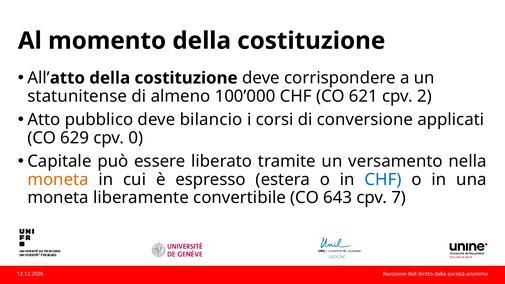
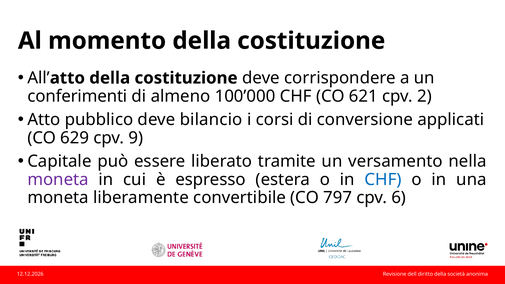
statunitense: statunitense -> conferimenti (77, 96)
0: 0 -> 9 (136, 138)
moneta colour: orange -> purple (58, 180)
643: 643 -> 797 (338, 198)
7: 7 -> 6 (399, 198)
